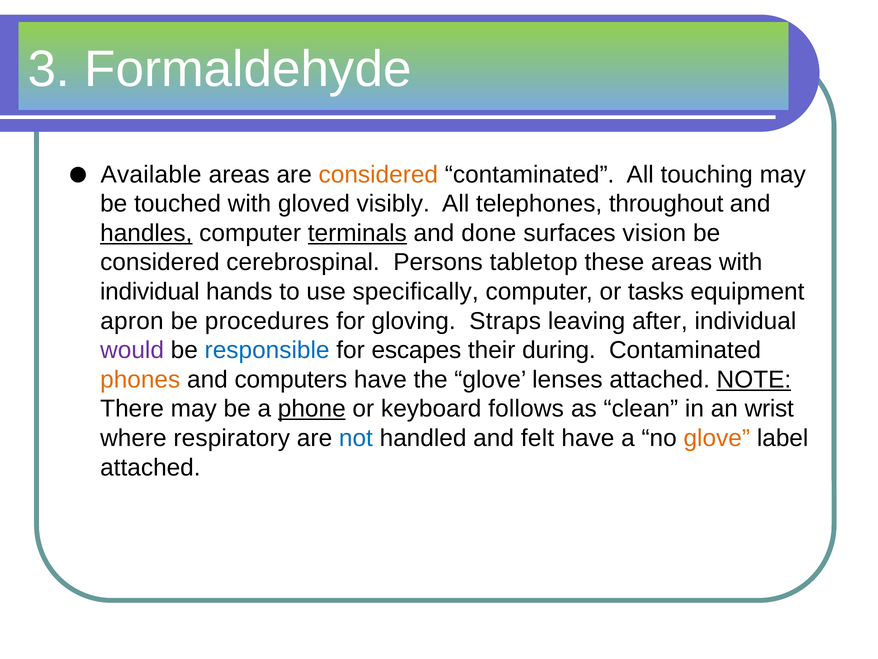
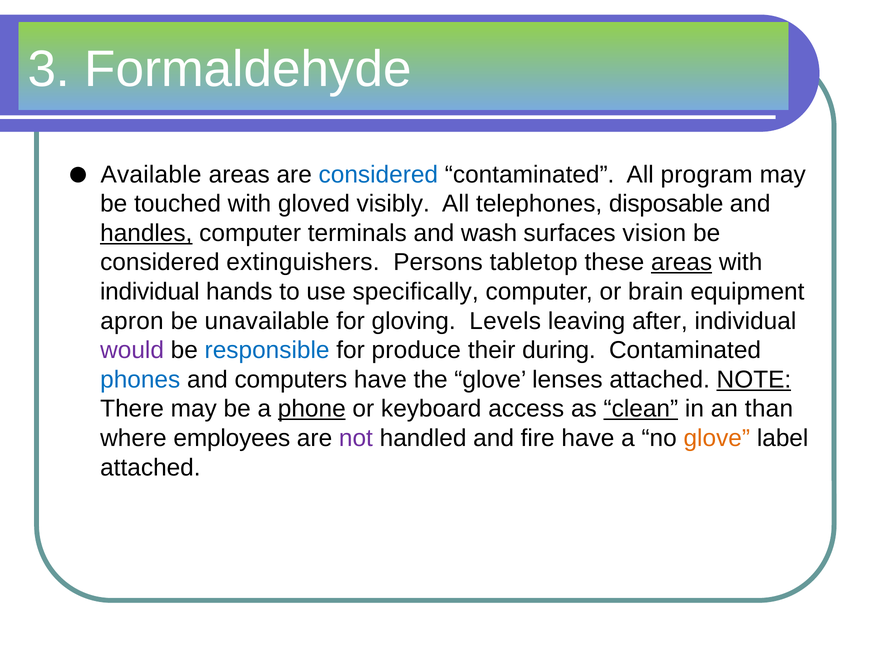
considered colour: orange -> blue (378, 174)
touching: touching -> program (707, 174)
throughout: throughout -> disposable (666, 204)
terminals underline: present -> none (357, 233)
done: done -> wash (489, 233)
cerebrospinal: cerebrospinal -> extinguishers (303, 262)
areas underline: none -> present (682, 262)
tasks: tasks -> brain (656, 292)
procedures: procedures -> unavailable (267, 321)
Straps: Straps -> Levels (505, 321)
escapes: escapes -> produce (416, 350)
phones colour: orange -> blue (140, 379)
follows: follows -> access (526, 409)
clean underline: none -> present (641, 409)
wrist: wrist -> than (769, 409)
respiratory: respiratory -> employees (232, 438)
not colour: blue -> purple (356, 438)
felt: felt -> fire (538, 438)
